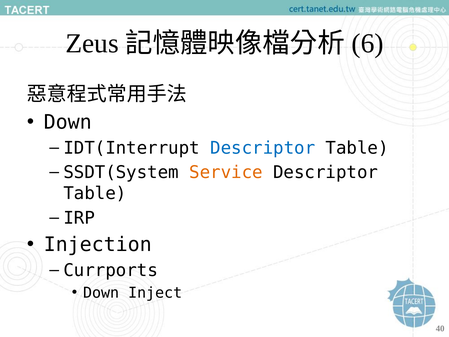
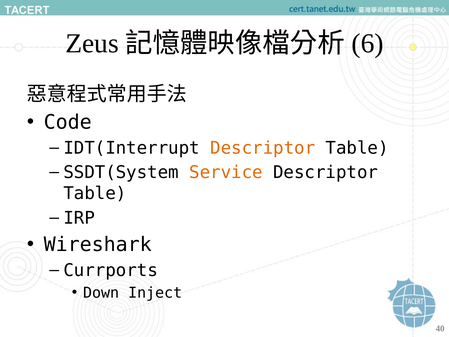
Down: Down -> Code (68, 122)
Descriptor colour: blue -> orange (263, 148)
Injection: Injection -> Wireshark (98, 244)
